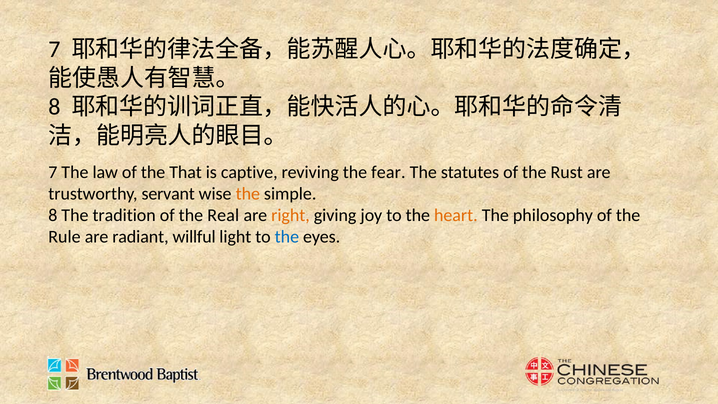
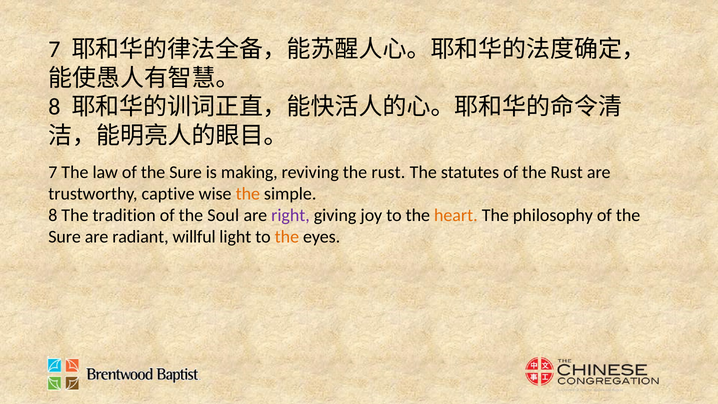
law of the That: That -> Sure (186, 172)
captive: captive -> making (249, 172)
reviving the fear: fear -> rust (388, 172)
servant: servant -> captive (168, 194)
Real: Real -> Soul (223, 215)
right colour: orange -> purple (290, 215)
Rule: Rule -> Sure (65, 237)
the colour: blue -> orange (287, 237)
